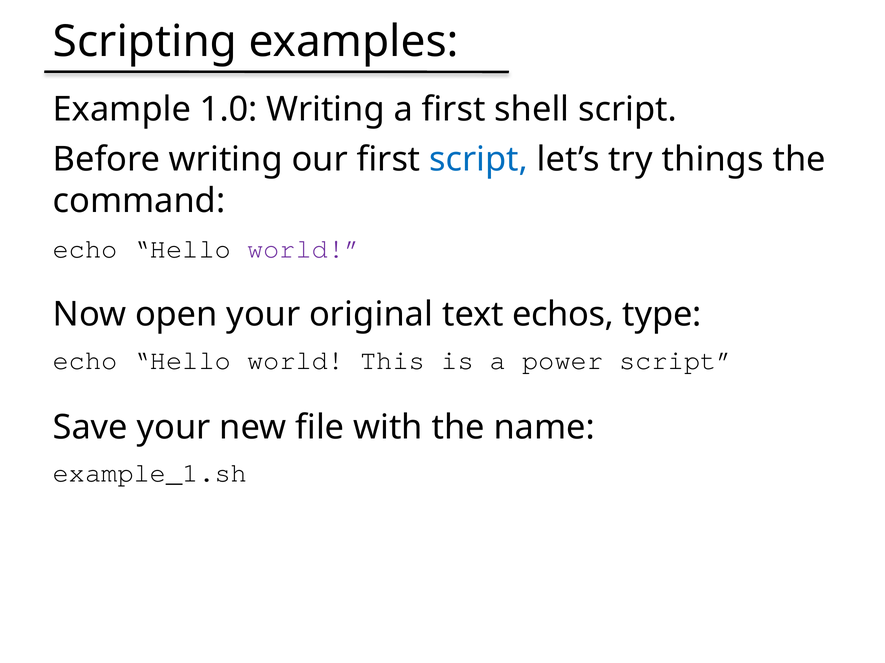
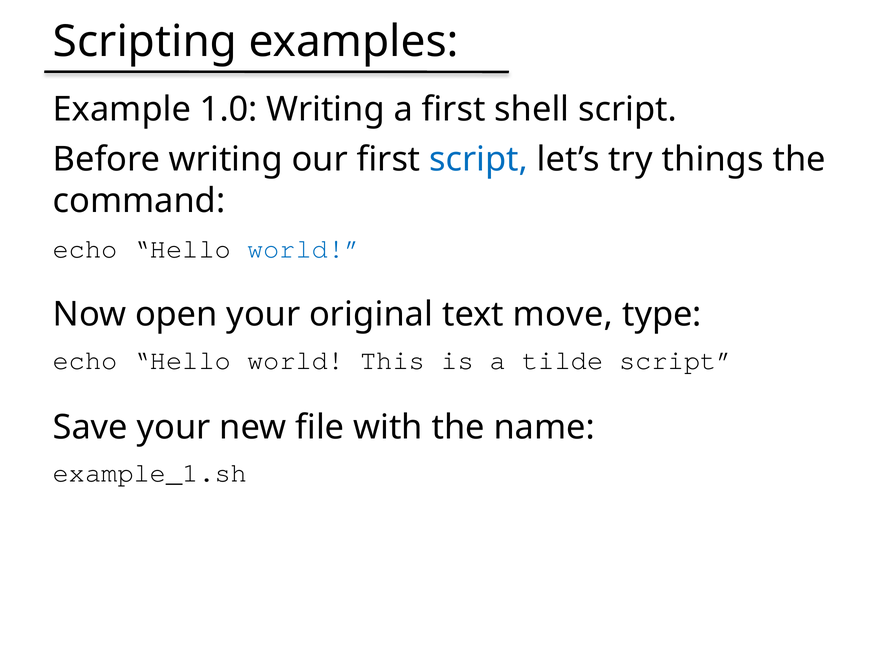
world colour: purple -> blue (304, 249)
echos: echos -> move (563, 315)
power: power -> tilde (563, 361)
